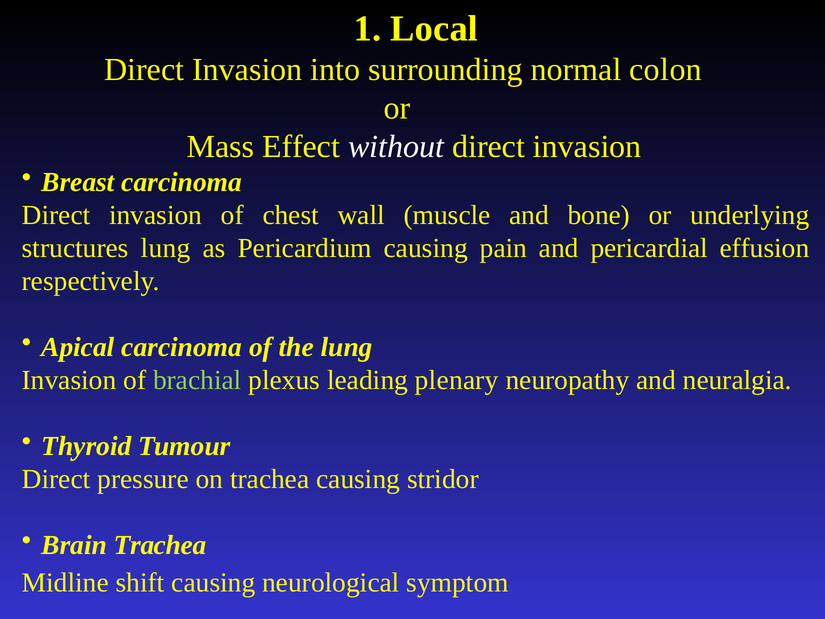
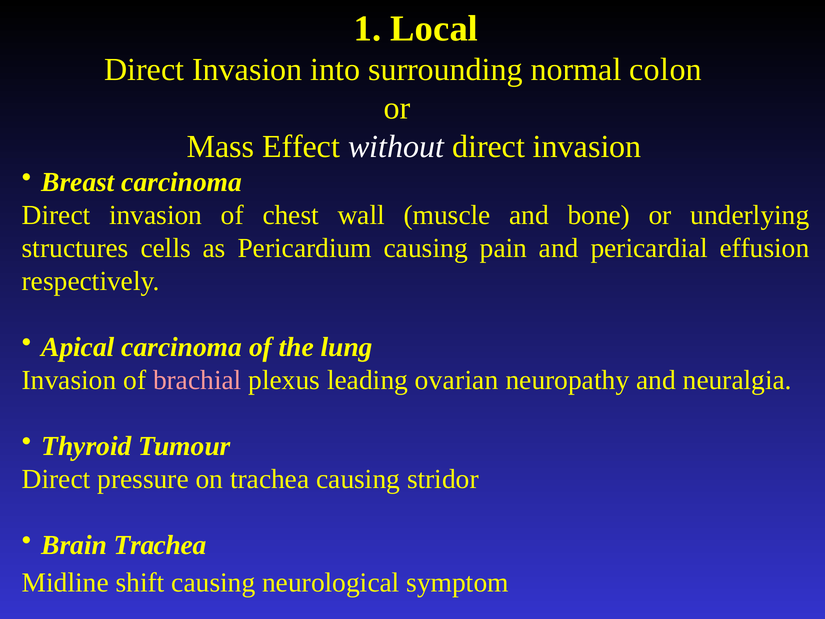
structures lung: lung -> cells (166, 248)
brachial colour: light green -> pink (197, 380)
plenary: plenary -> ovarian (457, 380)
